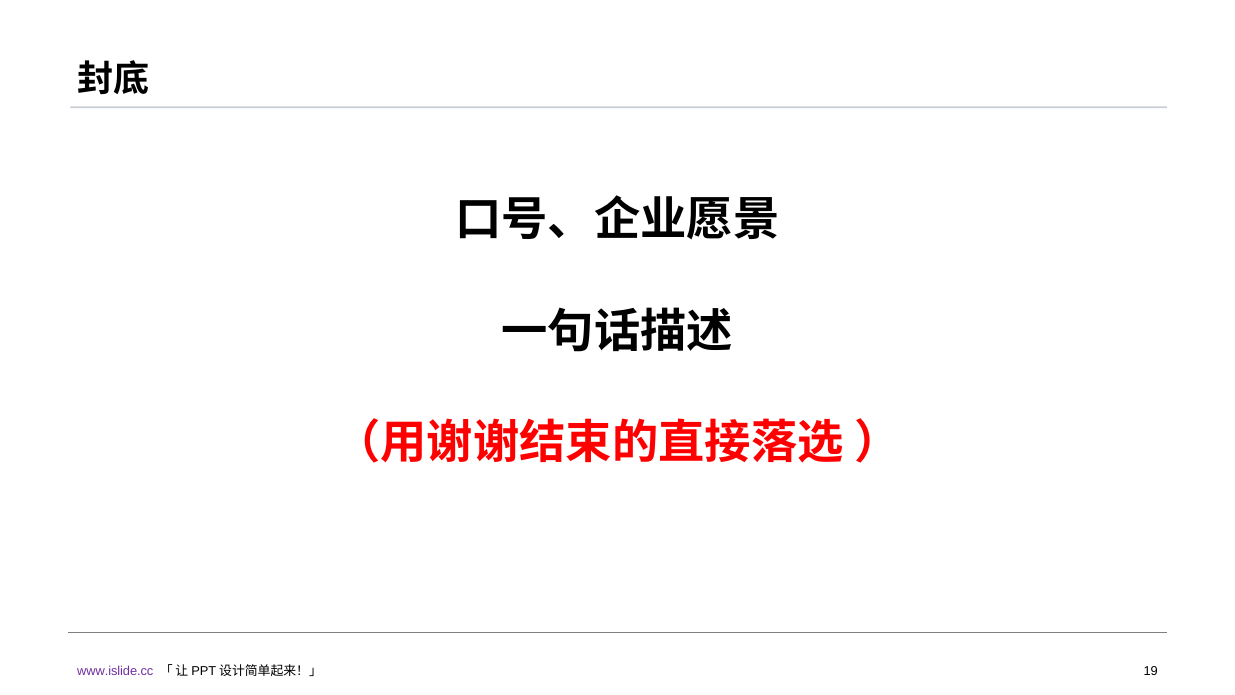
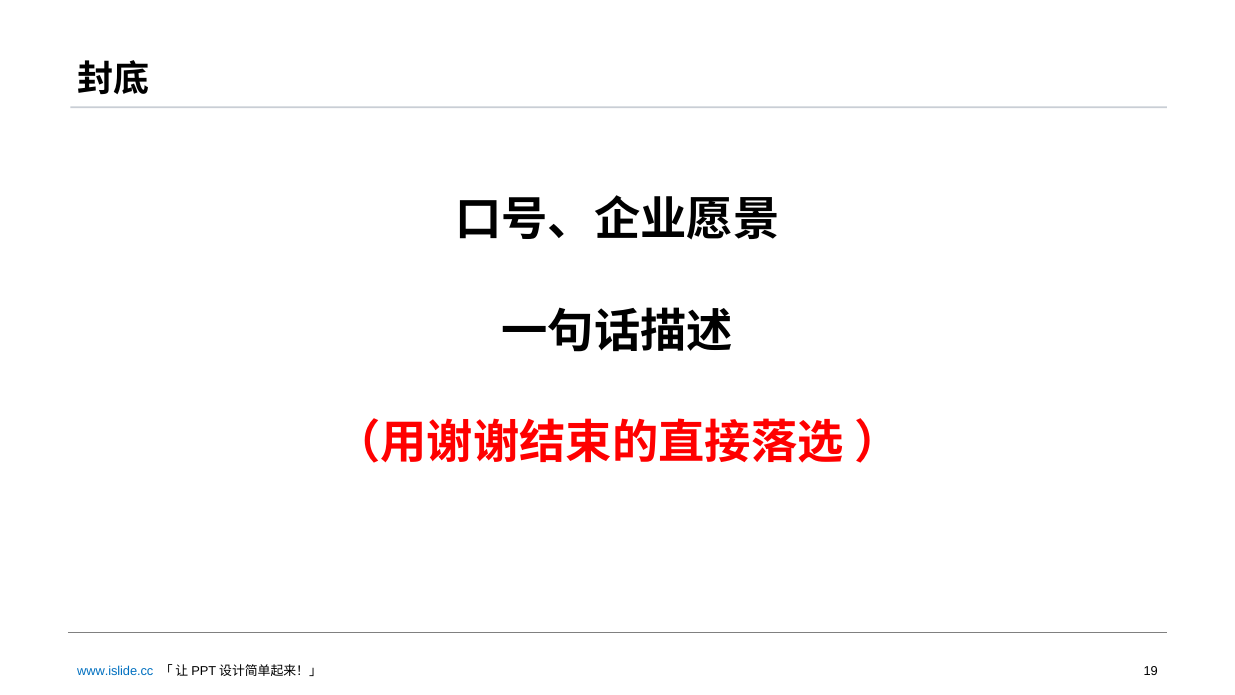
www.islide.cc colour: purple -> blue (115, 671)
